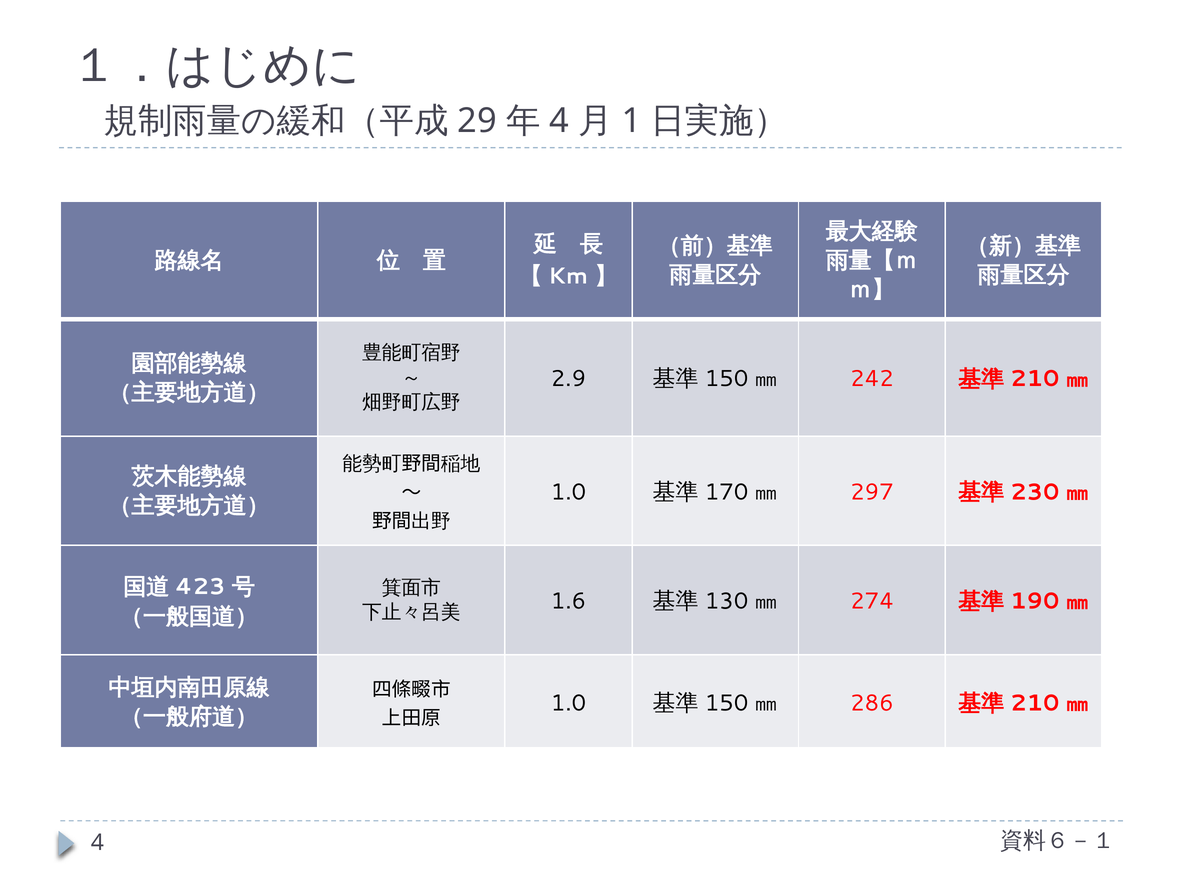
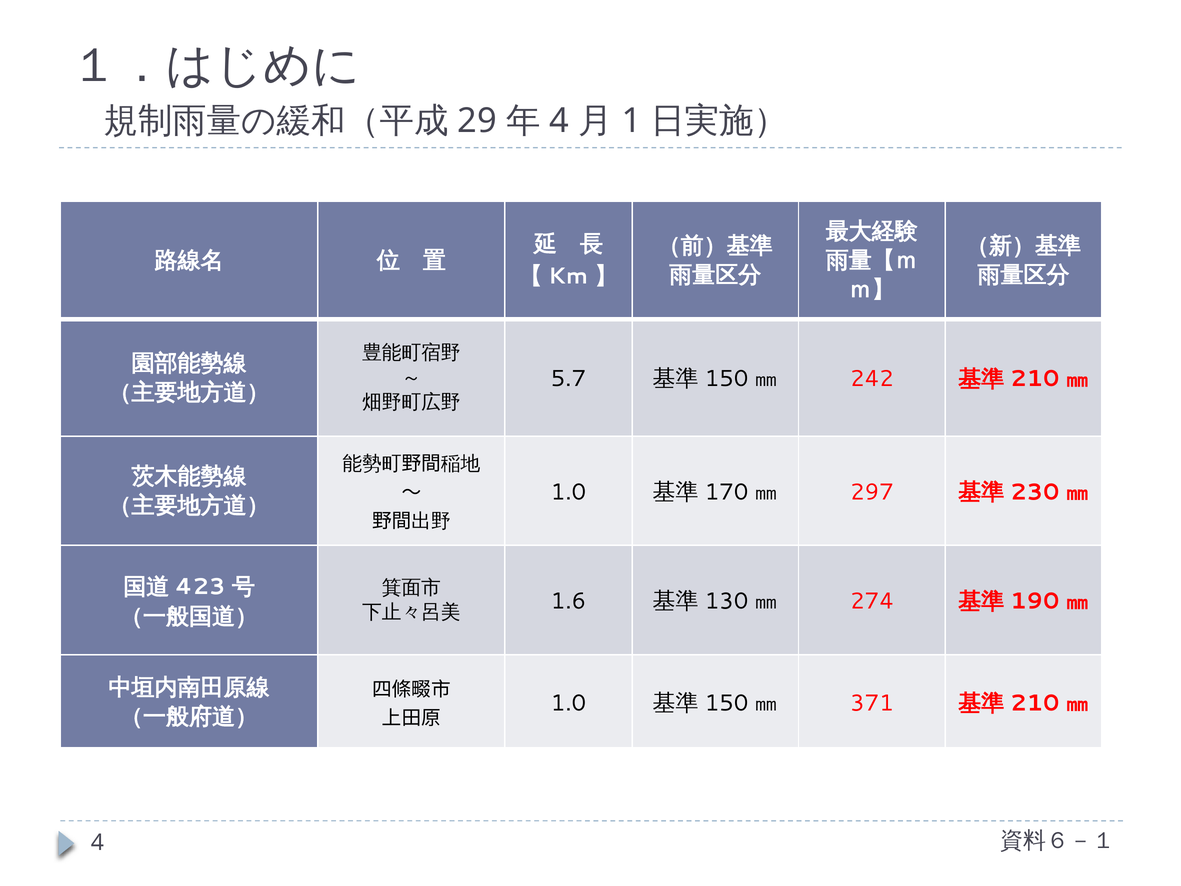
2.9: 2.9 -> 5.7 (568, 379)
286: 286 -> 371 (872, 703)
